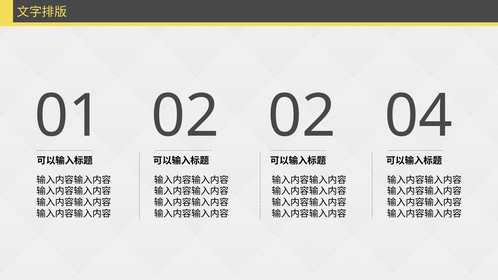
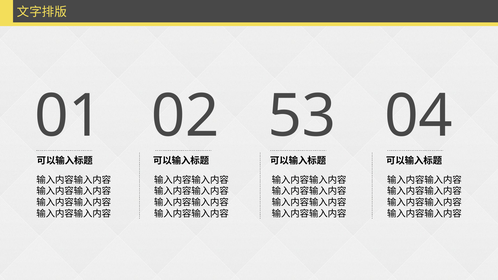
02 02: 02 -> 53 (302, 116)
